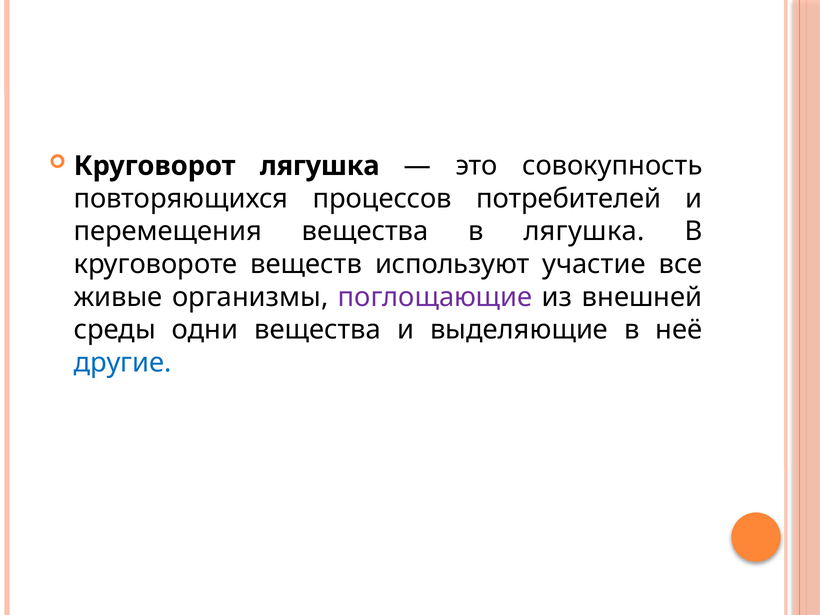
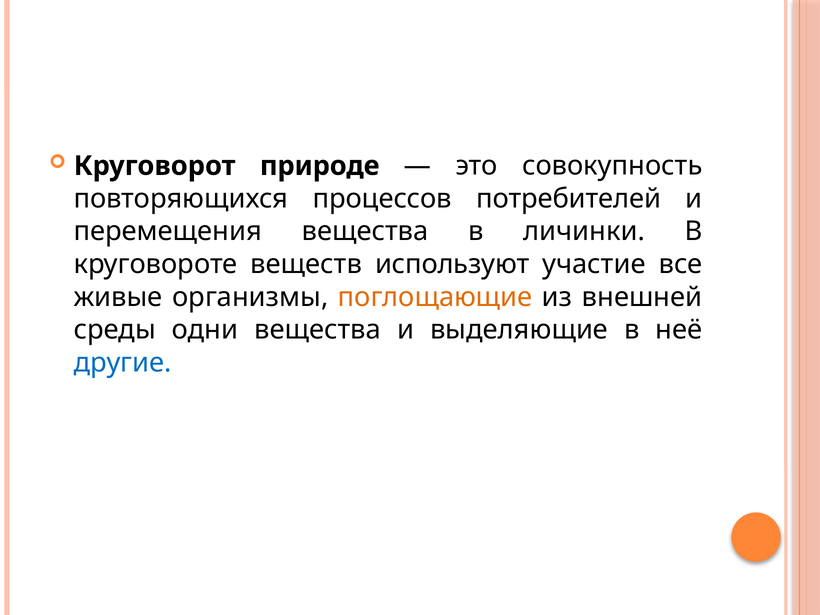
Круговорот лягушка: лягушка -> природе (320, 166)
в лягушка: лягушка -> личинки (584, 231)
поглощающие colour: purple -> orange (435, 297)
